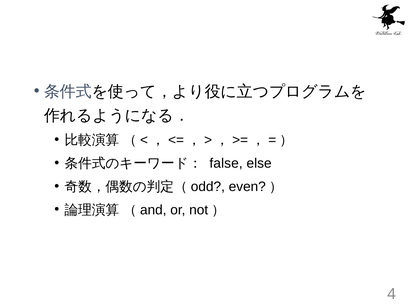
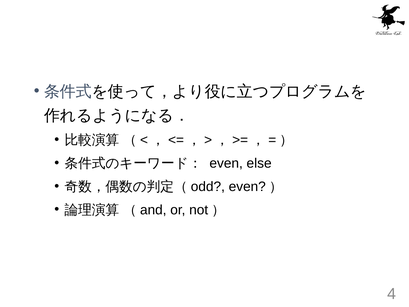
false: false -> even (226, 163)
